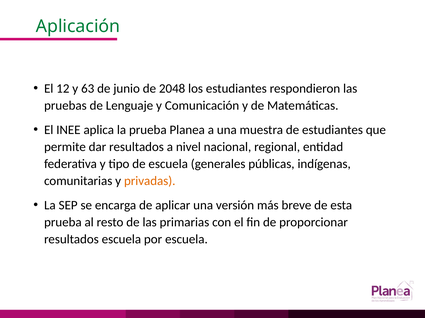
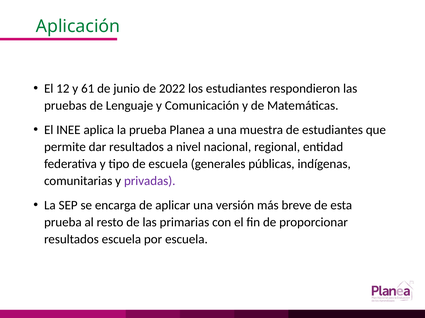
63: 63 -> 61 (88, 89)
2048: 2048 -> 2022 (172, 89)
privadas colour: orange -> purple (150, 181)
